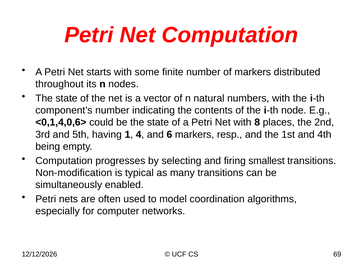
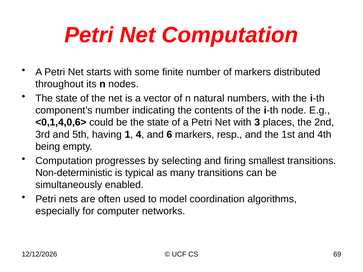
8: 8 -> 3 (257, 123)
Non-modification: Non-modification -> Non-deterministic (74, 173)
